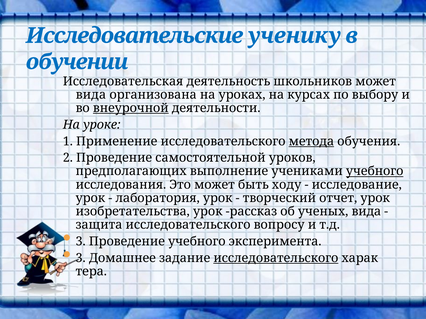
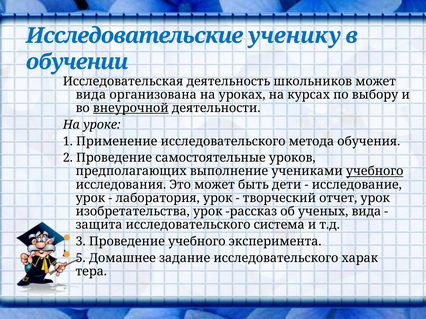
метода underline: present -> none (311, 141)
самостоятельной: самостоятельной -> самостоятельные (211, 158)
ходу: ходу -> дети (287, 185)
вопросу: вопросу -> система (279, 225)
3: 3 -> 5 (81, 258)
исследовательского underline: present -> none (276, 258)
